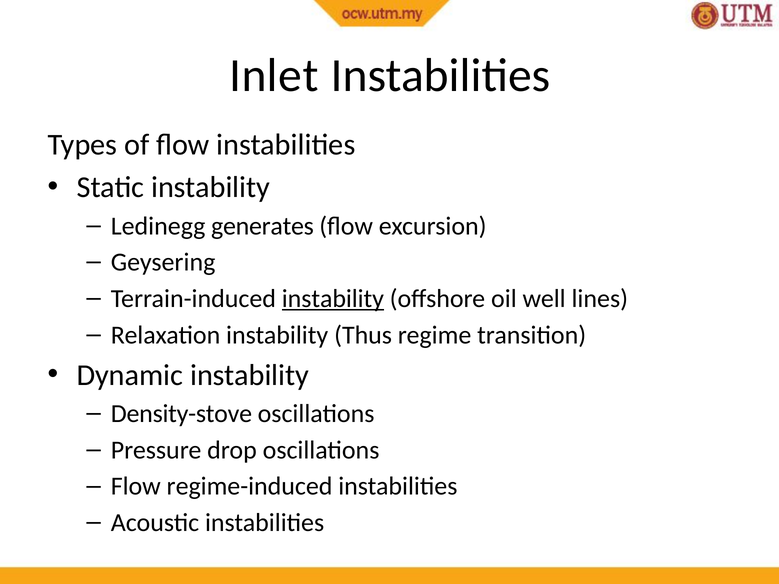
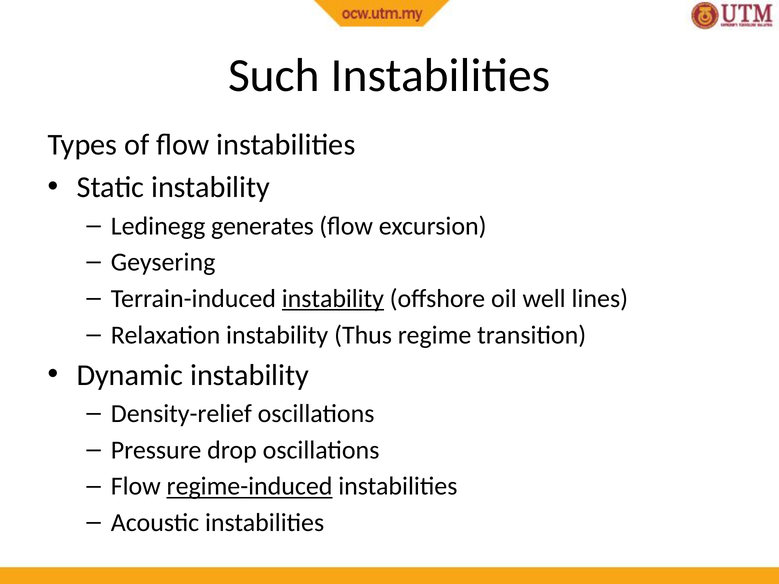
Inlet: Inlet -> Such (274, 75)
Density-stove: Density-stove -> Density-relief (181, 414)
regime-induced underline: none -> present (250, 487)
